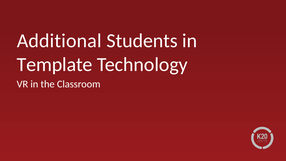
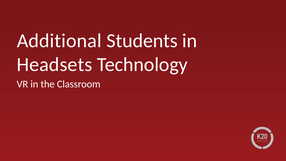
Template: Template -> Headsets (54, 65)
